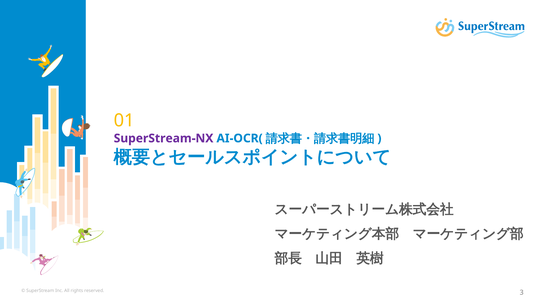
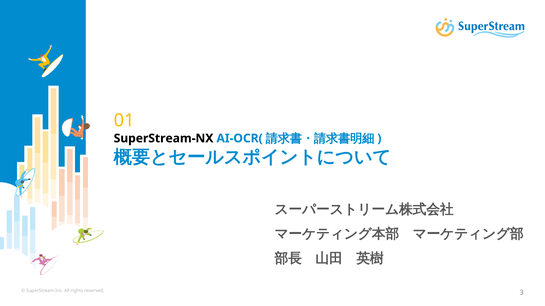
SuperStream-NX colour: purple -> black (164, 139)
